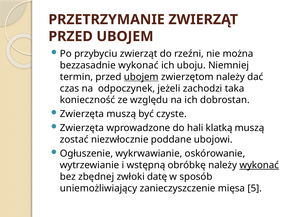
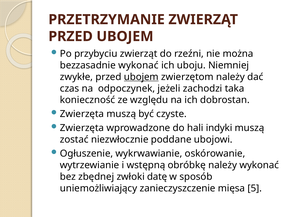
termin: termin -> zwykłe (76, 77)
klatką: klatką -> indyki (219, 128)
wykonać underline: present -> none (259, 165)
